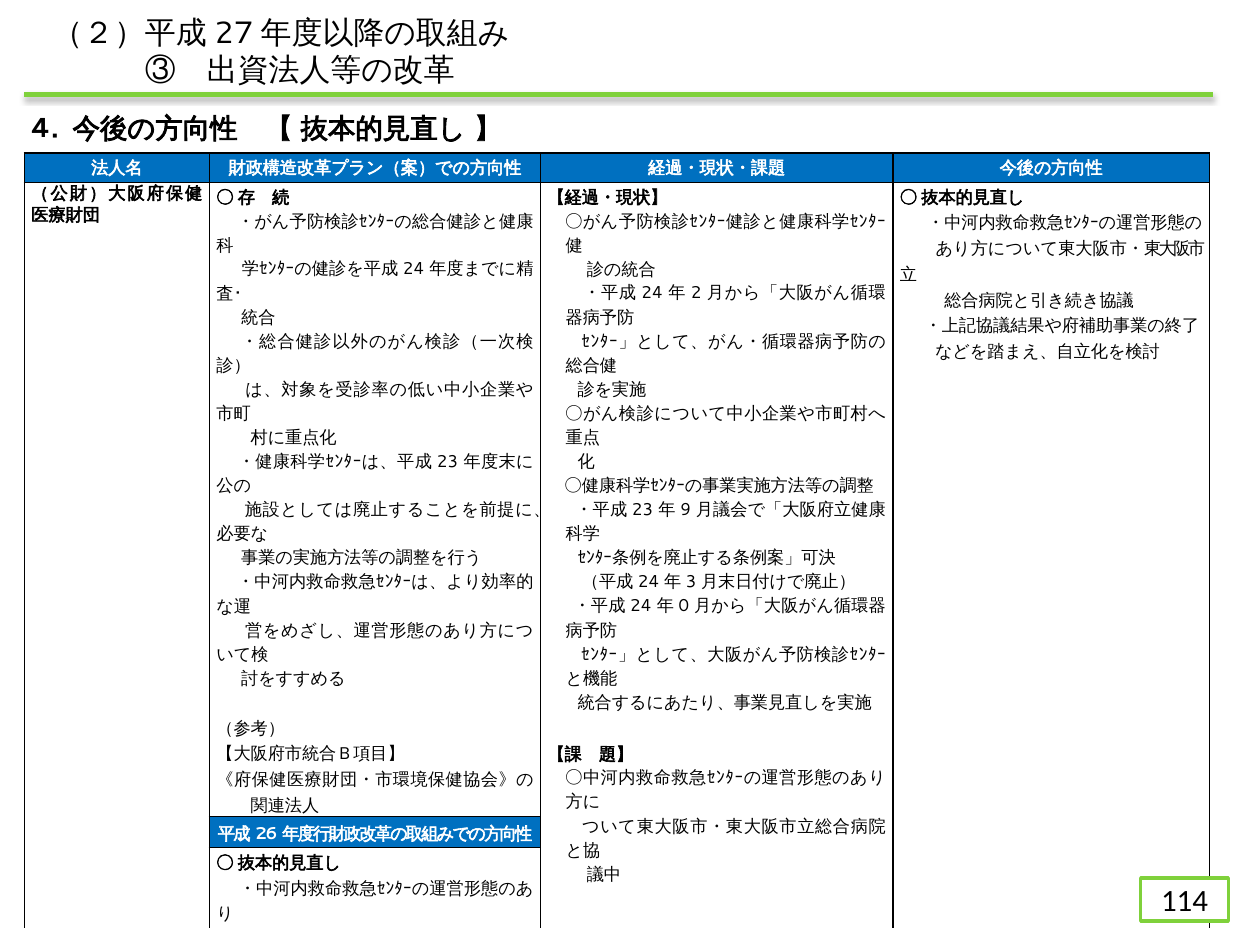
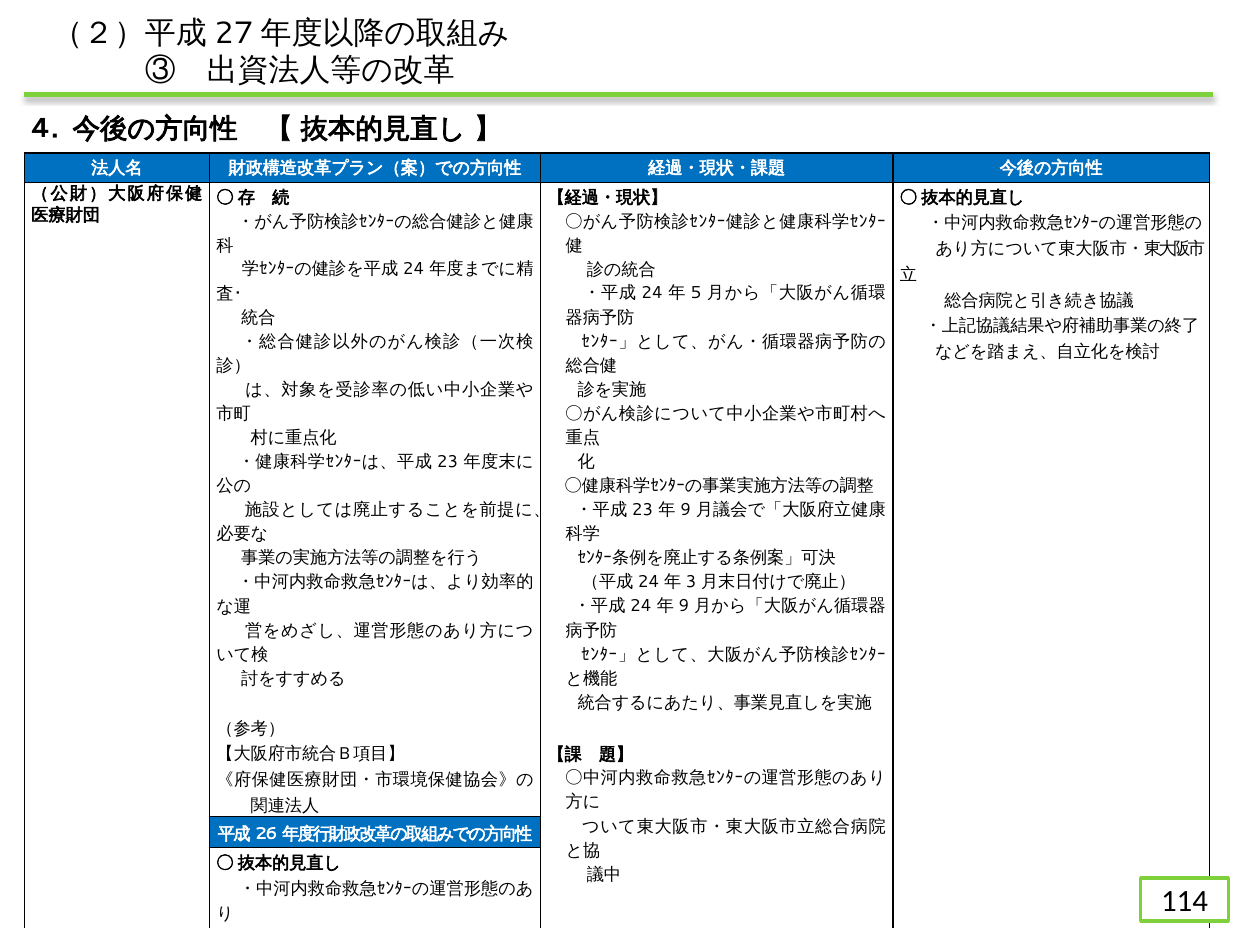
2: 2 -> 5 (696, 293)
0: 0 -> 9 (684, 606)
